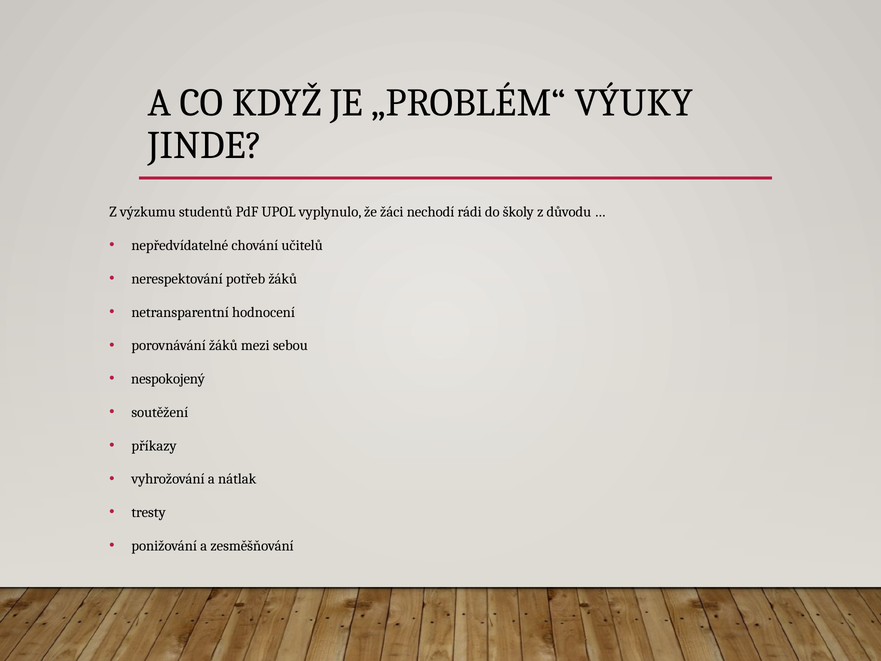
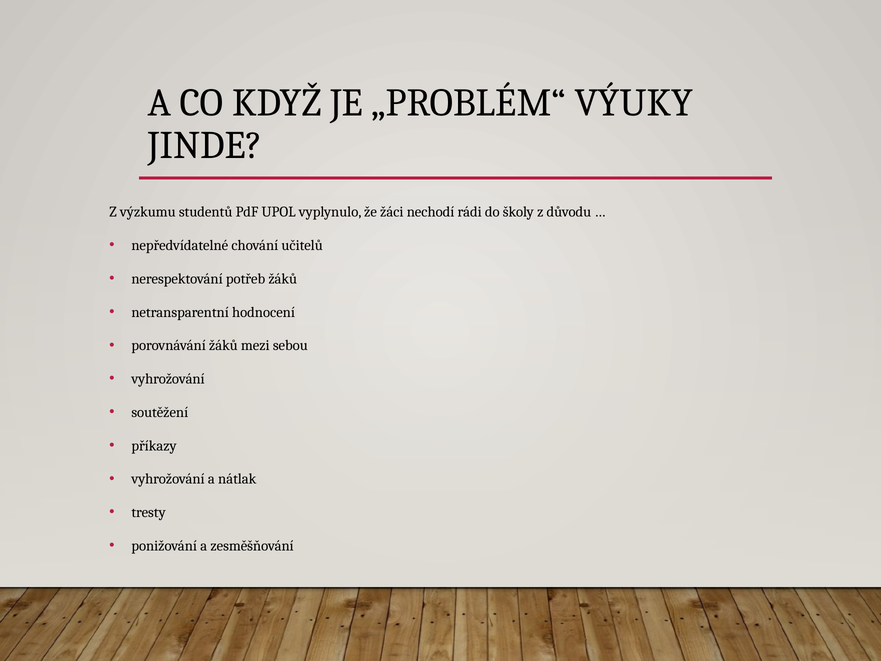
nespokojený: nespokojený -> vyhrožování (168, 379)
